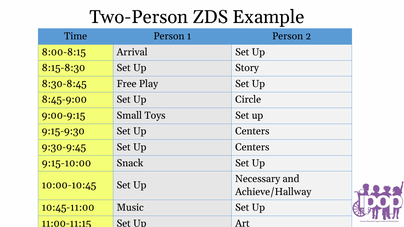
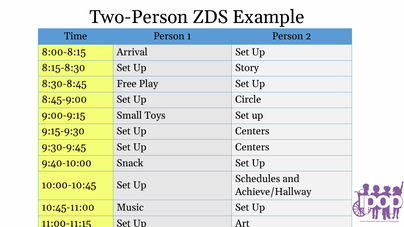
9:15-10:00: 9:15-10:00 -> 9:40-10:00 (67, 163)
Necessary: Necessary -> Schedules (258, 179)
